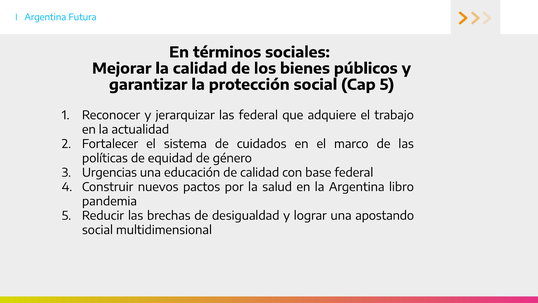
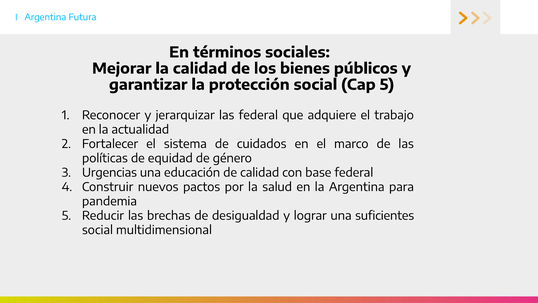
libro: libro -> para (401, 187)
apostando: apostando -> suficientes (385, 216)
